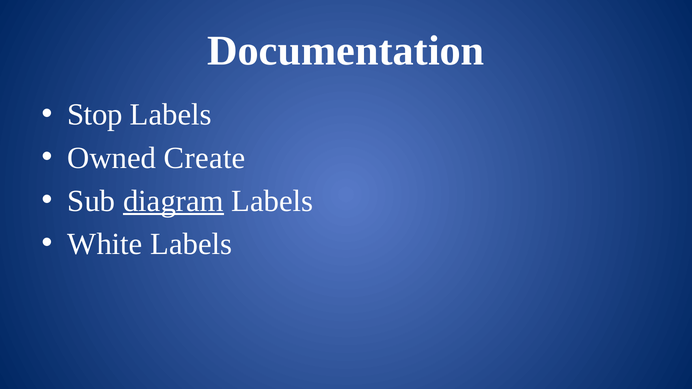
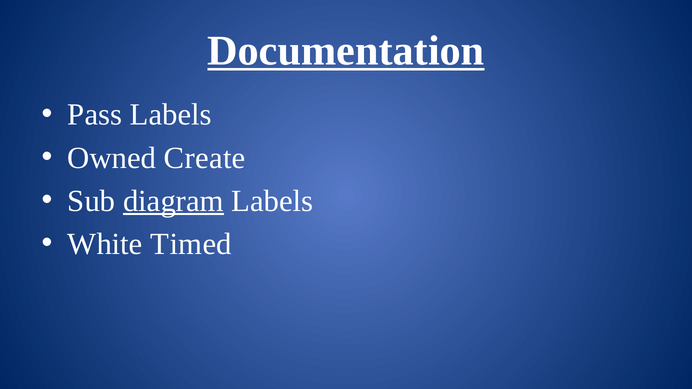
Documentation underline: none -> present (346, 51)
Stop: Stop -> Pass (95, 115)
White Labels: Labels -> Timed (191, 244)
